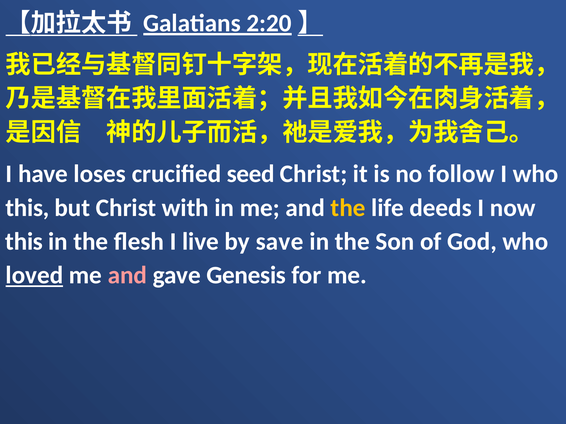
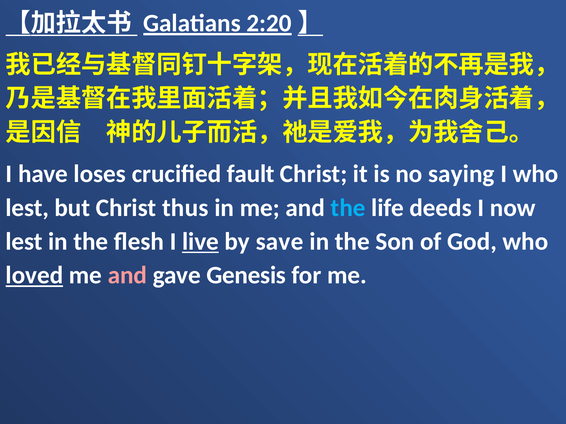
seed: seed -> fault (251, 174)
follow: follow -> saying (461, 174)
this: this -> lest (27, 208)
with: with -> thus (185, 208)
the colour: yellow -> light blue (348, 208)
this: this -> lest (24, 242)
live underline: none -> present (200, 242)
